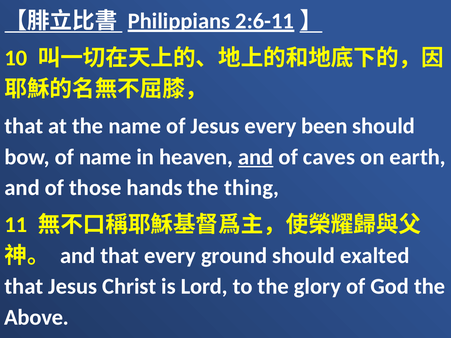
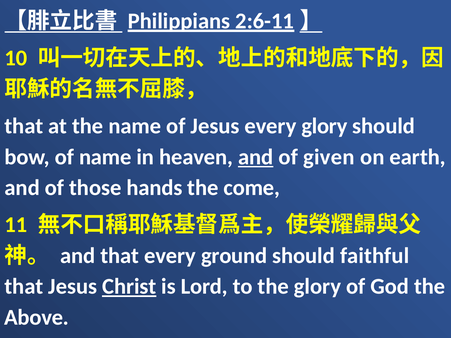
every been: been -> glory (324, 126)
caves: caves -> given (329, 157)
thing: thing -> come (252, 188)
exalted: exalted -> faithful (375, 256)
Christ underline: none -> present (129, 287)
